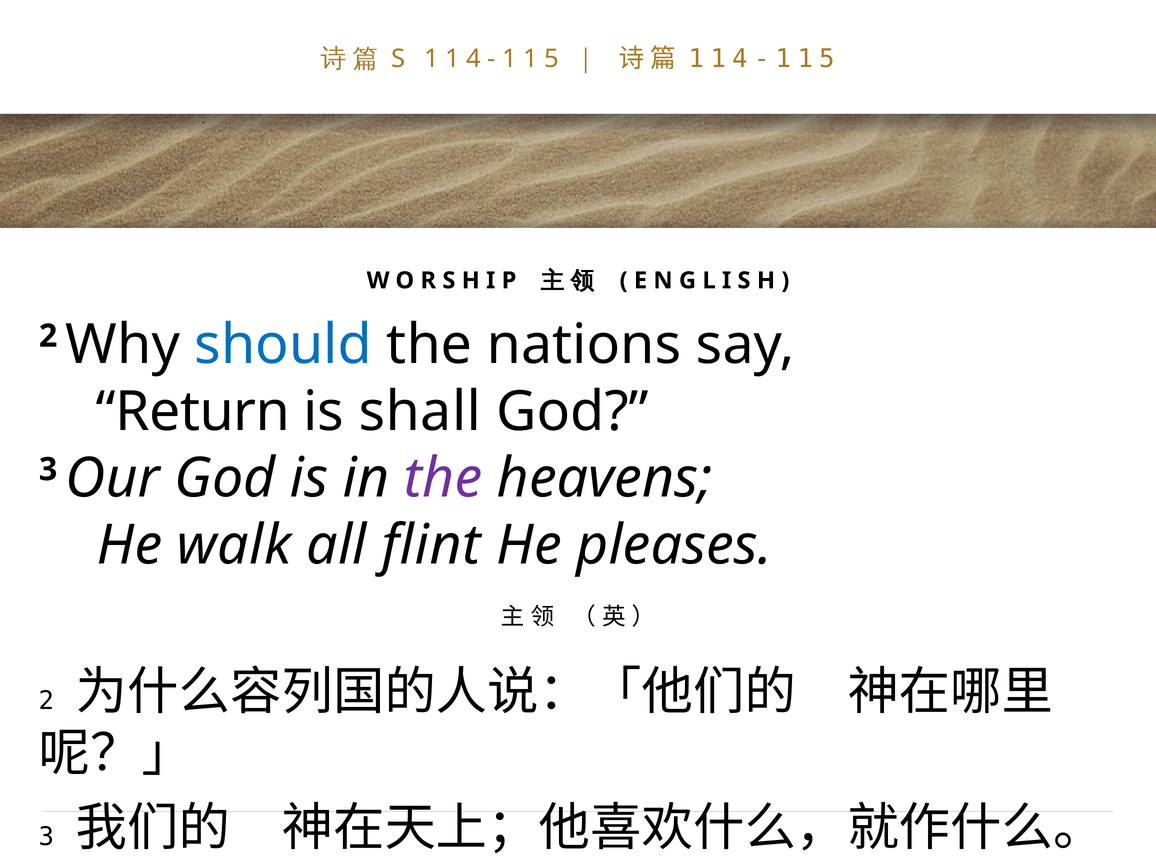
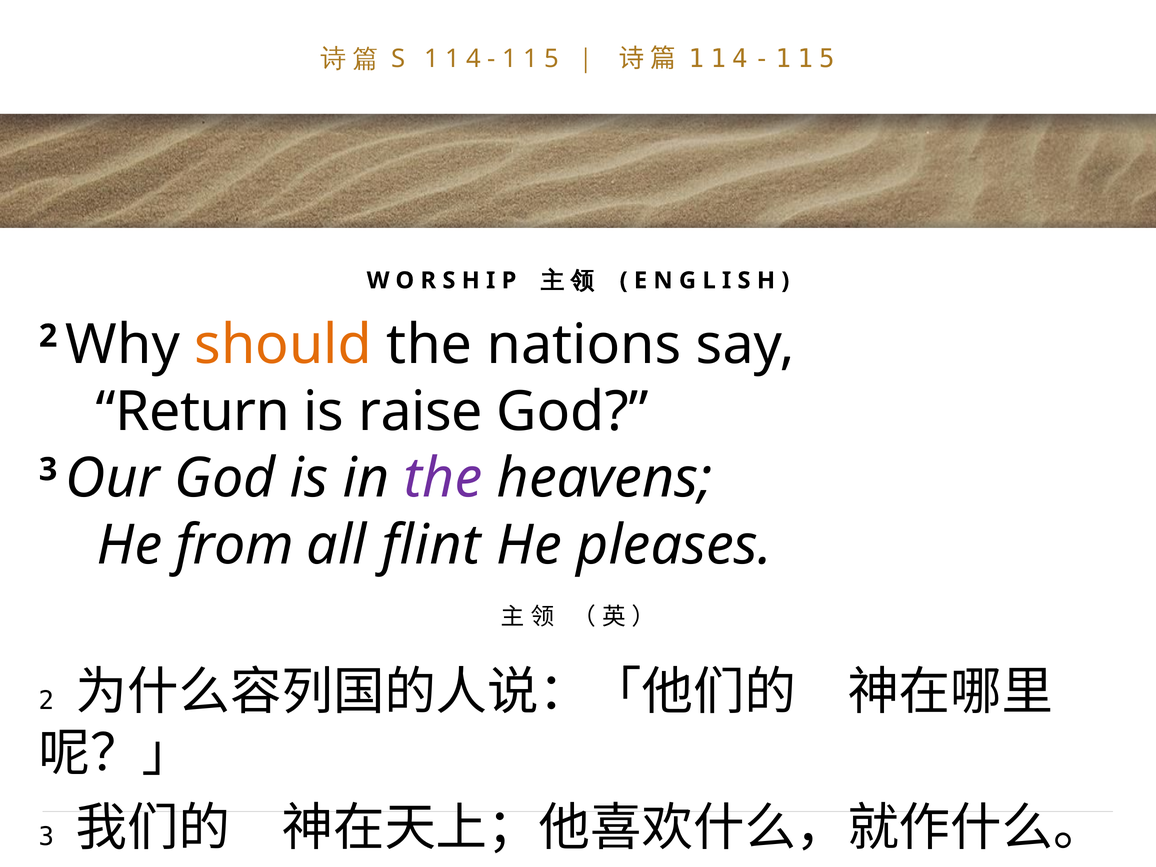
should colour: blue -> orange (283, 345)
shall: shall -> raise (420, 412)
walk: walk -> from (235, 545)
